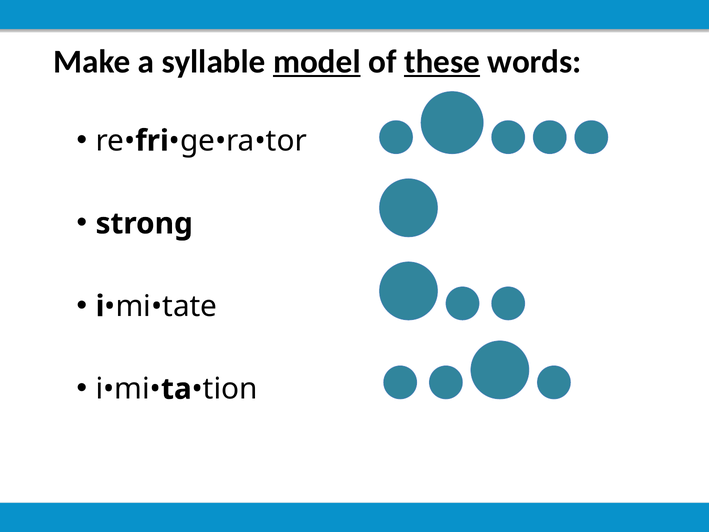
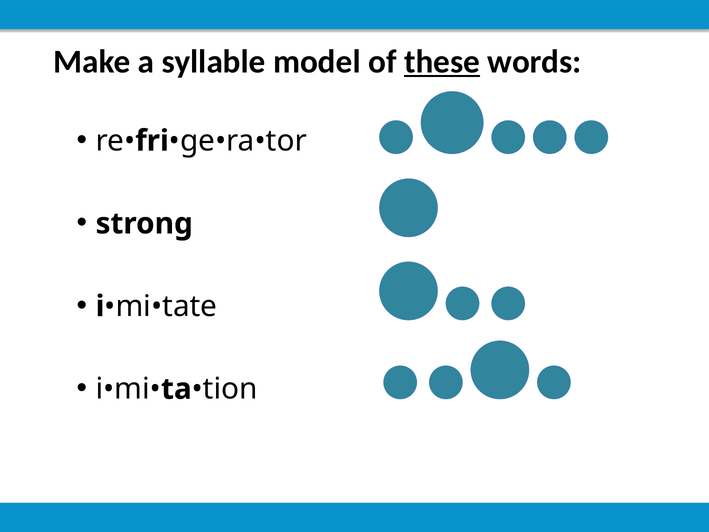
model underline: present -> none (317, 62)
